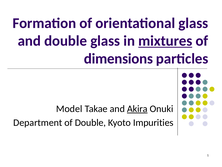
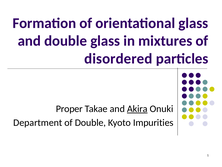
mixtures underline: present -> none (165, 41)
dimensions: dimensions -> disordered (118, 59)
Model: Model -> Proper (69, 108)
